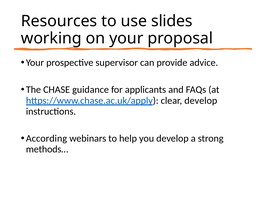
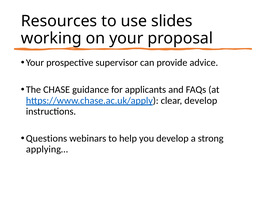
According: According -> Questions (47, 139)
methods…: methods… -> applying… (47, 150)
